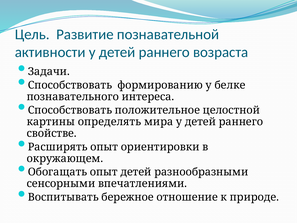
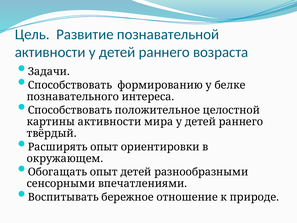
картины определять: определять -> активности (109, 122)
свойстве: свойстве -> твёрдый (52, 133)
